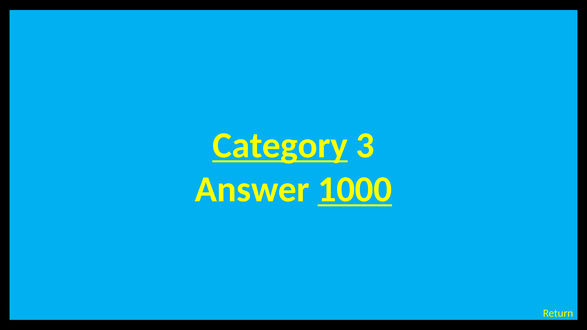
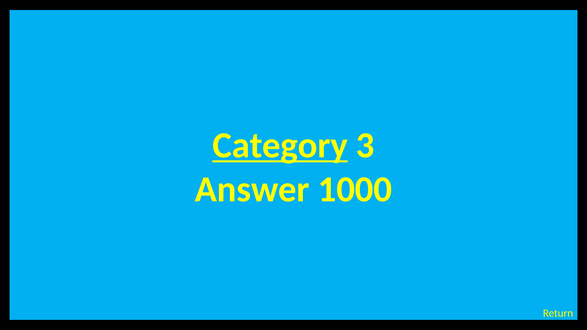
1000 underline: present -> none (355, 190)
